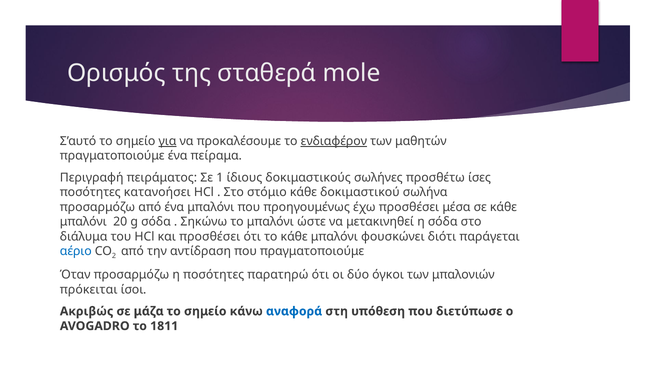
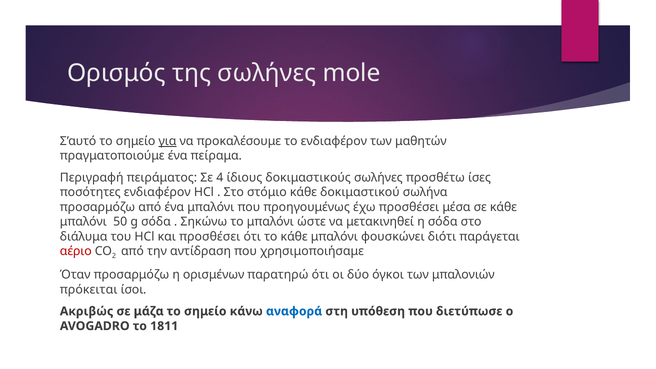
της σταθερά: σταθερά -> σωλήνες (267, 73)
ενδιαφέρον underline: present -> none (334, 141)
1: 1 -> 4 (220, 177)
ποσότητες κατανοήσει: κατανοήσει -> ενδιαφέρον (157, 192)
20: 20 -> 50 (120, 222)
αέριο colour: blue -> red (76, 251)
που πραγματοποιούμε: πραγματοποιούμε -> χρησιμοποιήσαμε (312, 251)
η ποσότητες: ποσότητες -> ορισμένων (214, 275)
